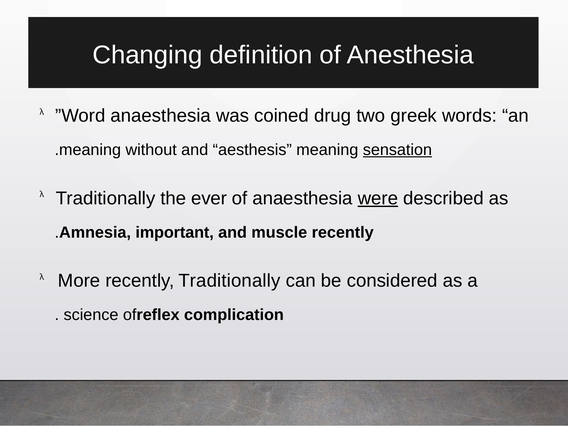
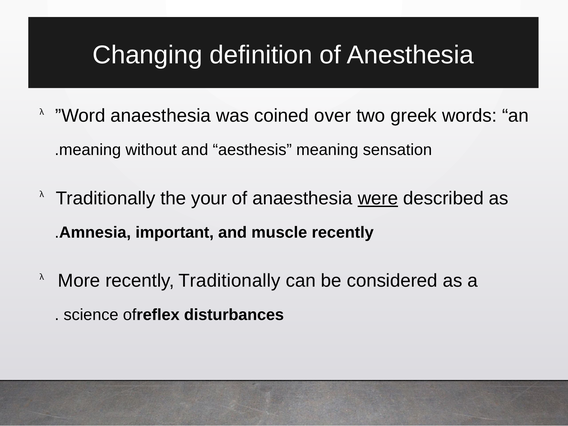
drug: drug -> over (333, 116)
sensation underline: present -> none (397, 150)
ever: ever -> your (209, 198)
complication: complication -> disturbances (234, 315)
